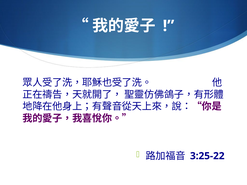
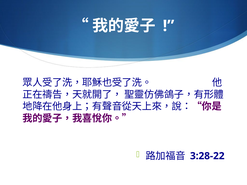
3:25-22: 3:25-22 -> 3:28-22 (207, 156)
